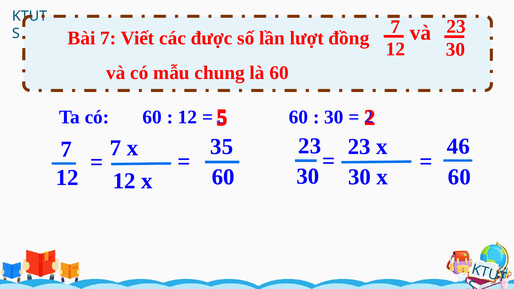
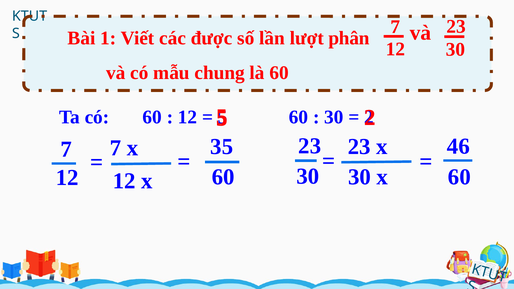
Bài 7: 7 -> 1 (108, 38)
đồng: đồng -> phân (349, 38)
